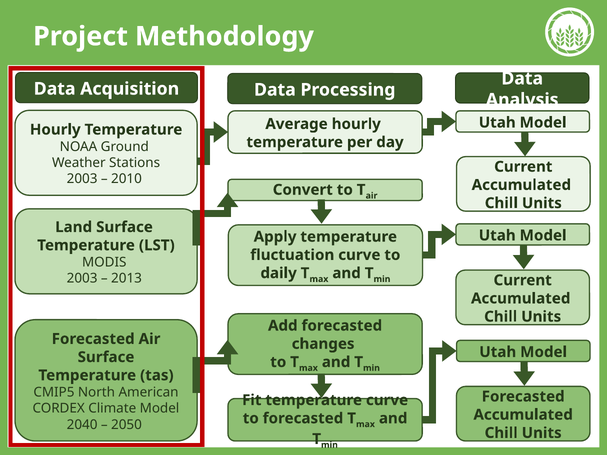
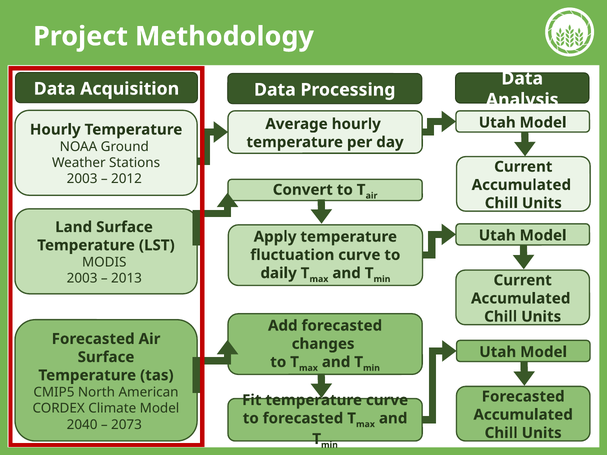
2010: 2010 -> 2012 (126, 179)
2050: 2050 -> 2073 (126, 425)
